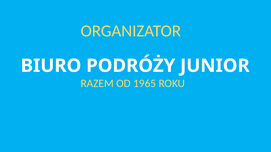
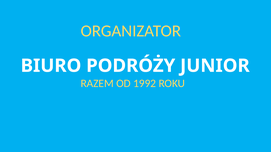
1965: 1965 -> 1992 (145, 84)
